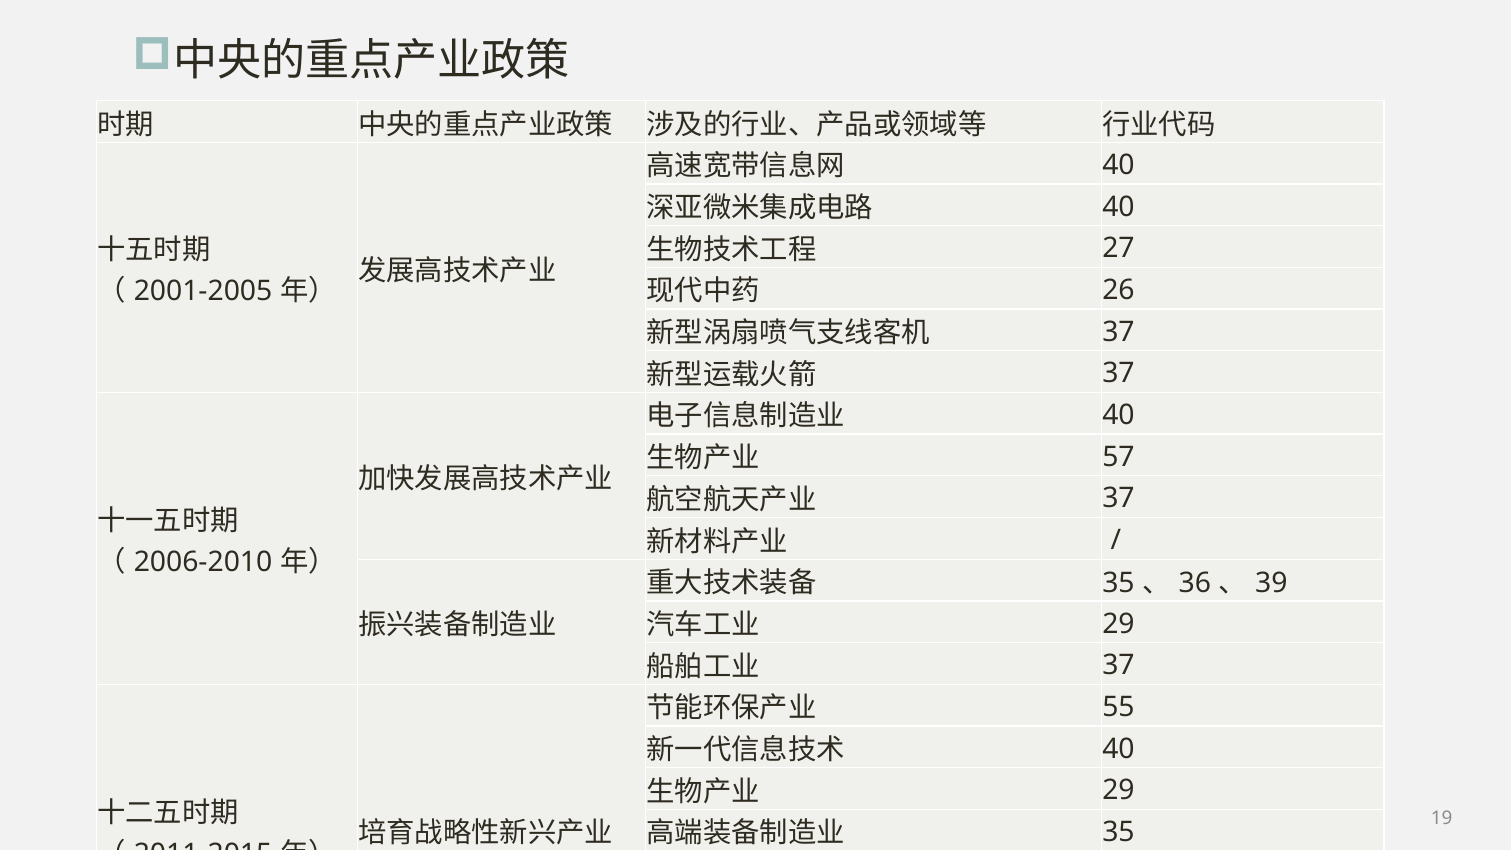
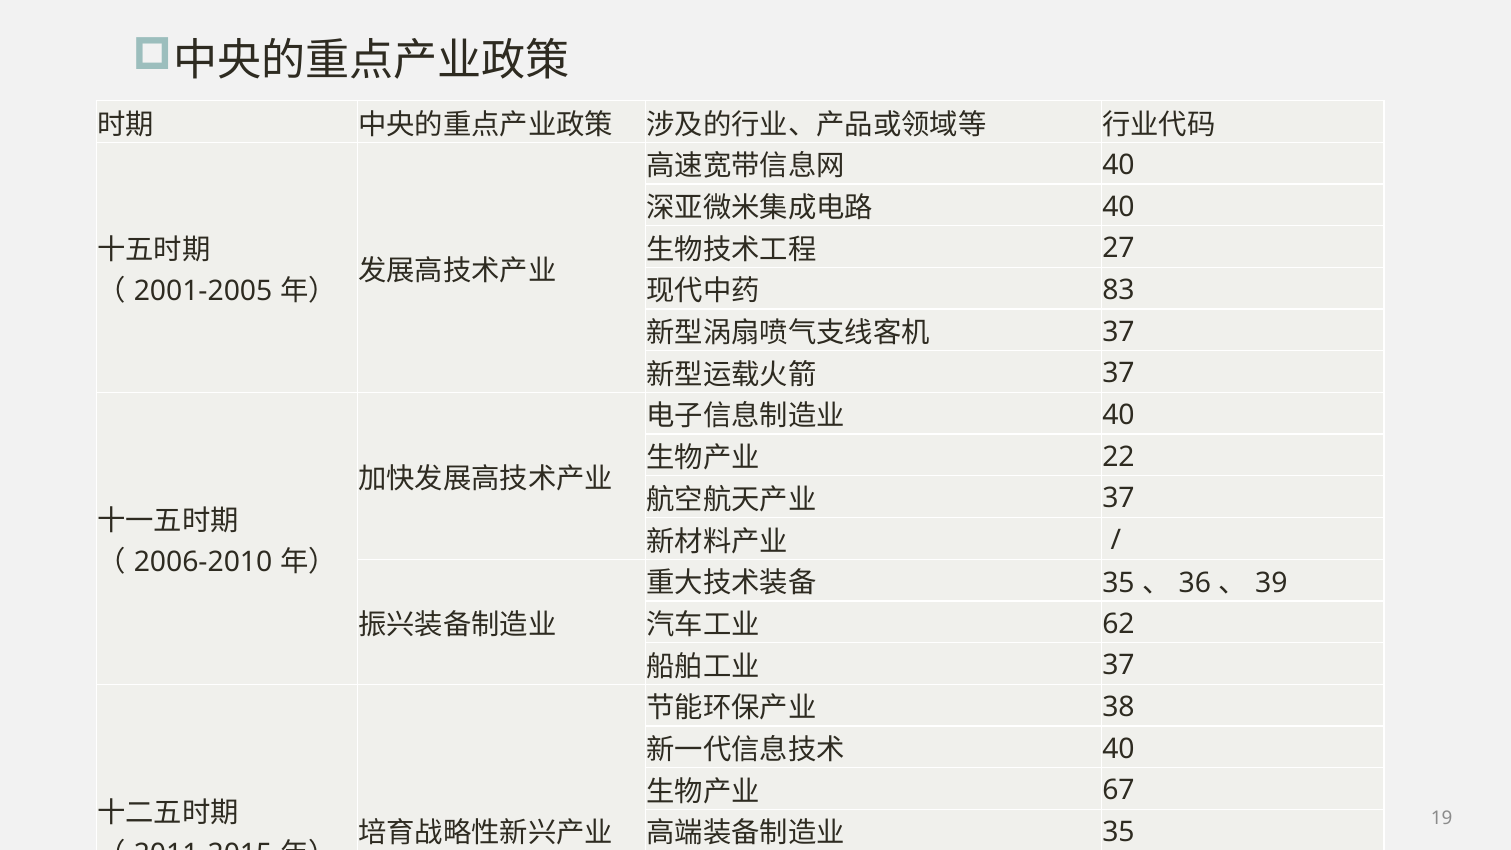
26: 26 -> 83 (1118, 290)
57: 57 -> 22 (1118, 457)
29: 29 -> 62 (1118, 624)
55: 55 -> 38 (1118, 707)
29: 29 -> 67 (1118, 790)
